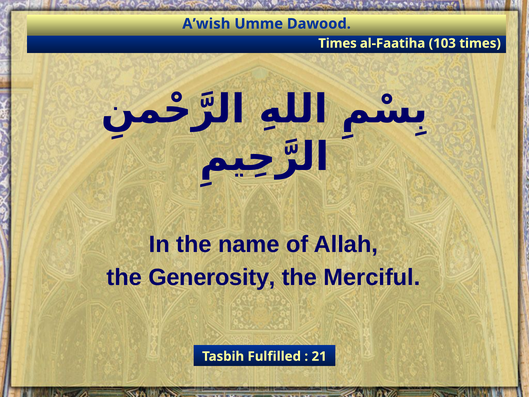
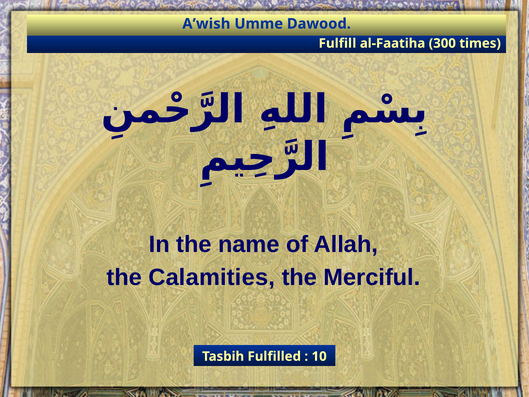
Times: Times -> Fulfill (337, 43)
103: 103 -> 300 (442, 43)
Generosity: Generosity -> Calamities (212, 277)
21: 21 -> 10 (319, 356)
